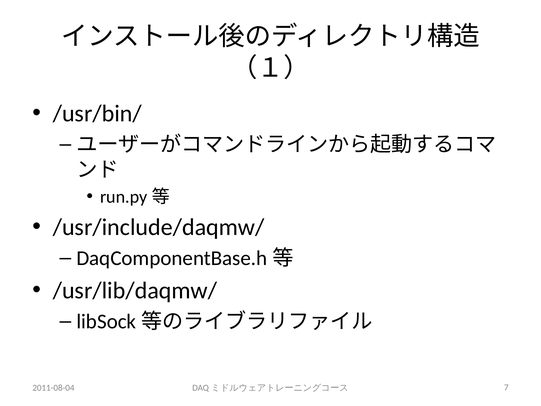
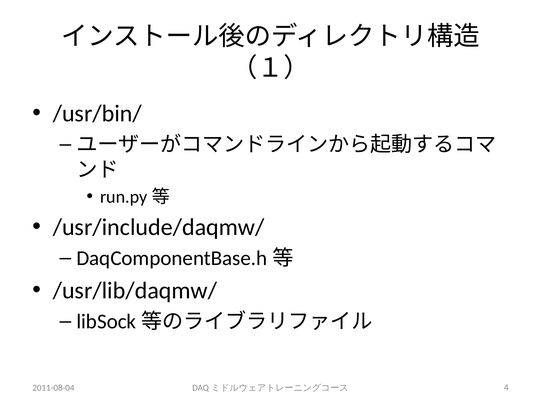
7: 7 -> 4 (506, 387)
